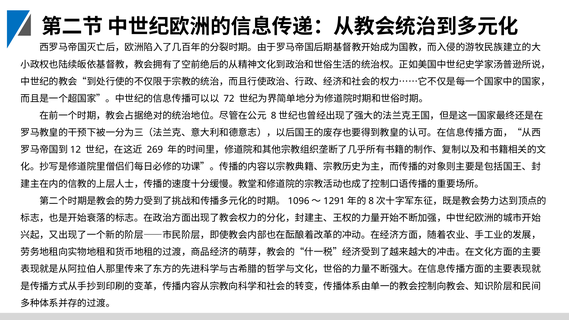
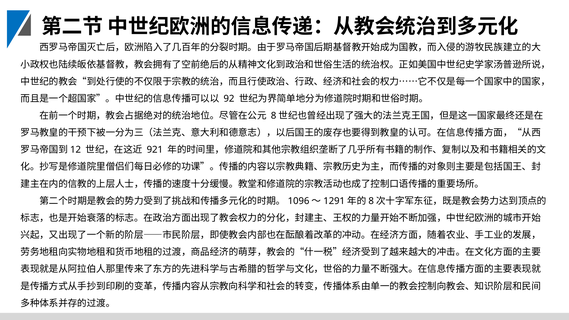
72: 72 -> 92 (229, 99)
269: 269 -> 921 (155, 150)
